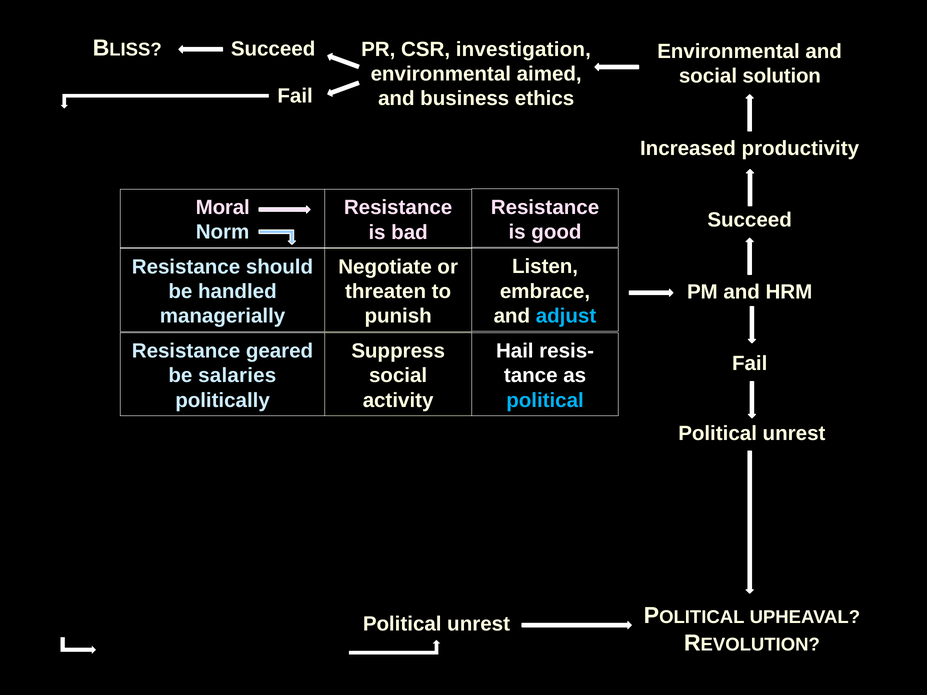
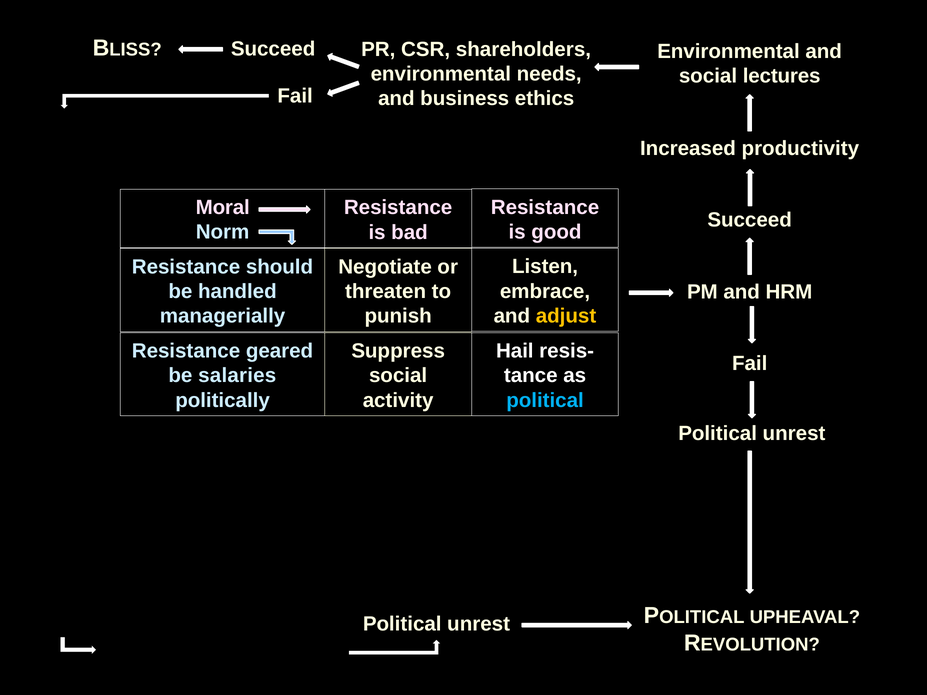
investigation: investigation -> shareholders (523, 49)
aimed: aimed -> needs (549, 74)
solution: solution -> lectures (782, 76)
adjust colour: light blue -> yellow (566, 316)
